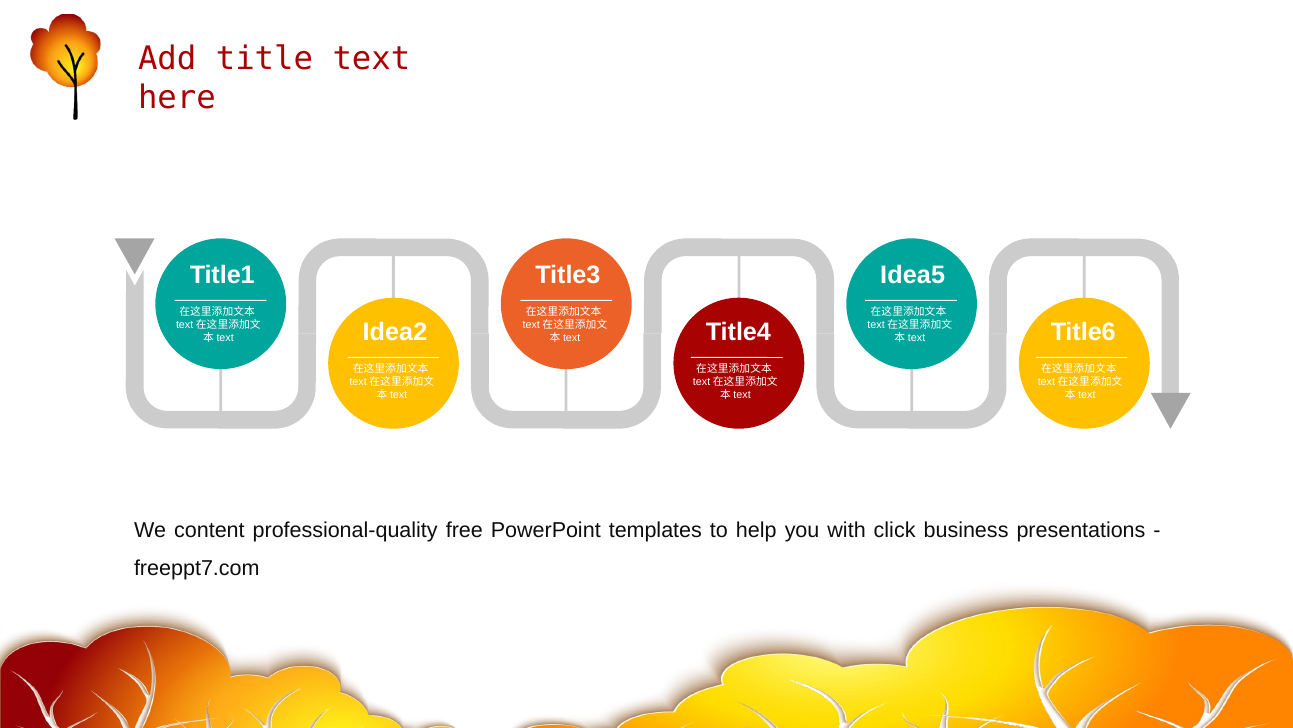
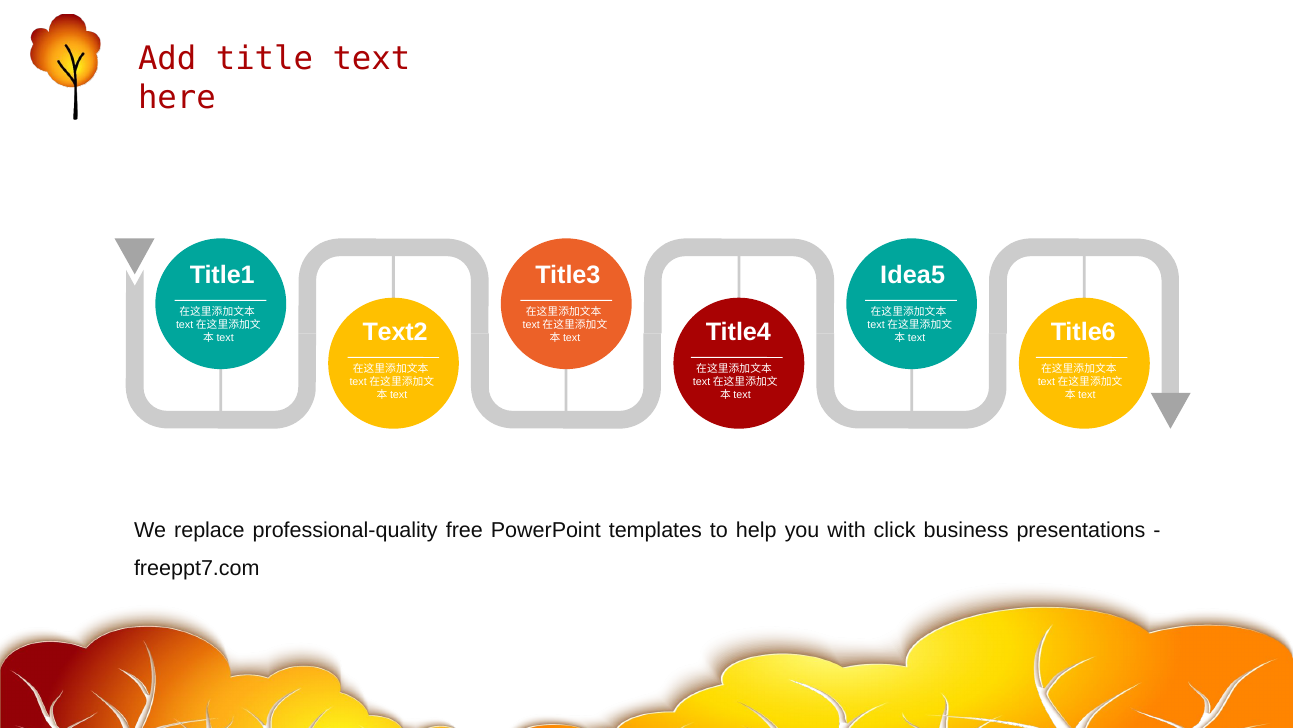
Idea2: Idea2 -> Text2 (395, 332)
content: content -> replace (209, 529)
